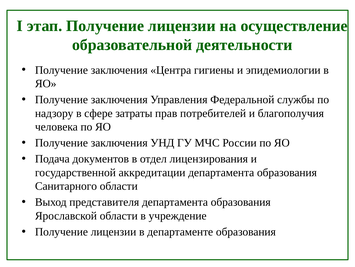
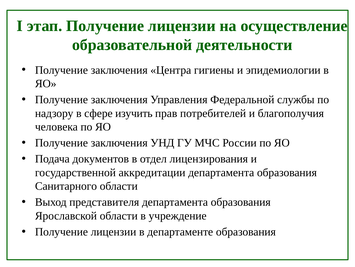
затраты: затраты -> изучить (134, 113)
